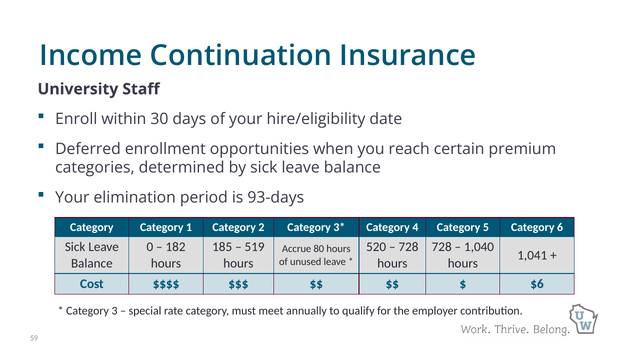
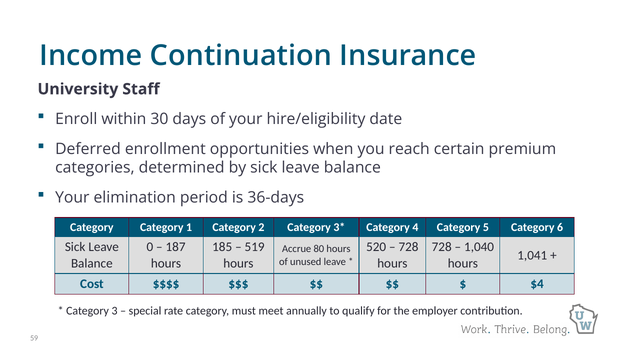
93-days: 93-days -> 36-days (276, 198)
182: 182 -> 187 (176, 247)
$6: $6 -> $4 (537, 284)
